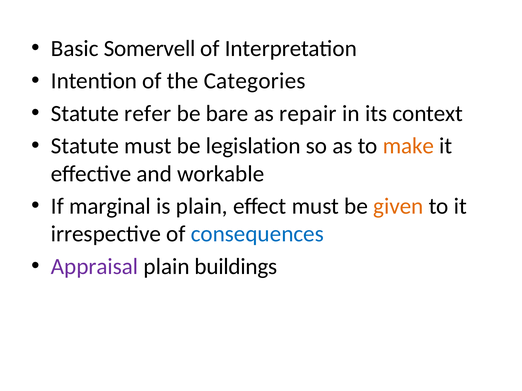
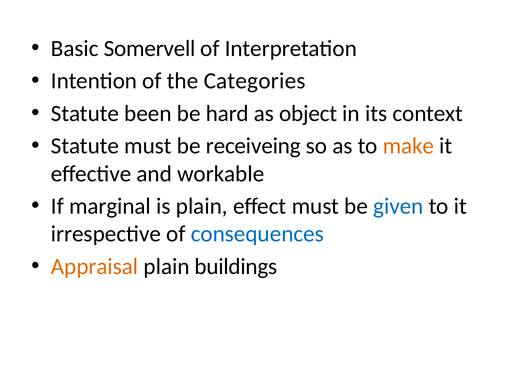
refer: refer -> been (148, 114)
bare: bare -> hard (227, 114)
repair: repair -> object (308, 114)
legislation: legislation -> receiveing (253, 146)
given colour: orange -> blue (398, 206)
Appraisal colour: purple -> orange (95, 267)
